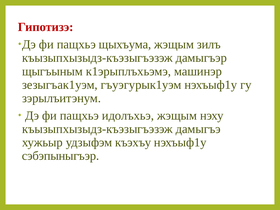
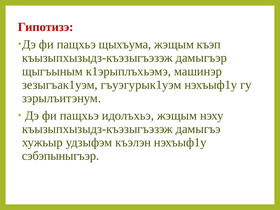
зилъ: зилъ -> къэп (209, 44)
къэхъу: къэхъу -> къэлэн (133, 142)
